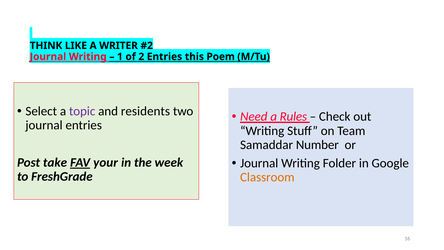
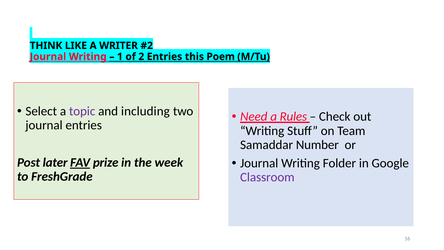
residents: residents -> including (145, 111)
take: take -> later (55, 162)
your: your -> prize (106, 162)
Classroom colour: orange -> purple (267, 177)
